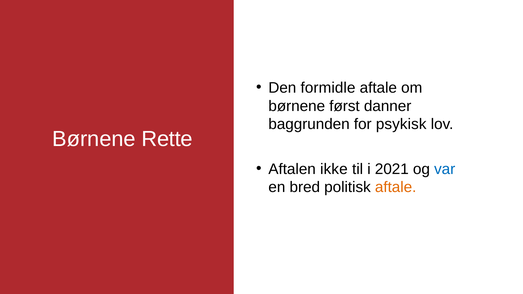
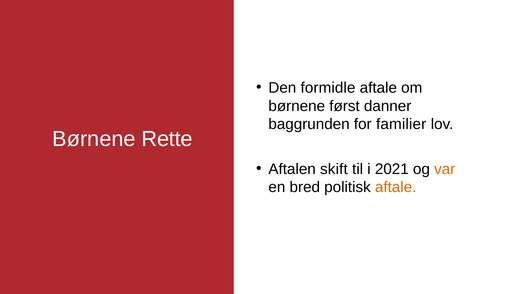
psykisk: psykisk -> familier (401, 124)
ikke: ikke -> skift (334, 169)
var colour: blue -> orange (445, 169)
